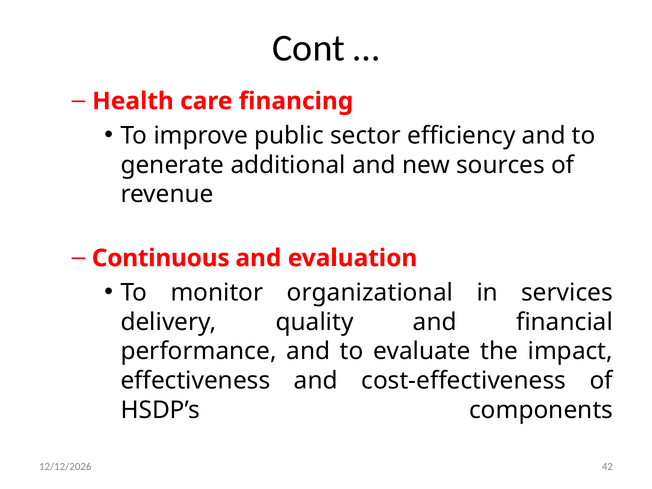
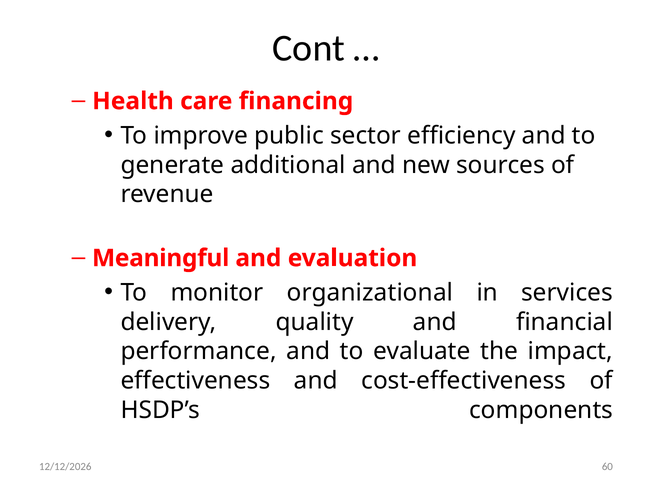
Continuous: Continuous -> Meaningful (161, 258)
42: 42 -> 60 (607, 467)
